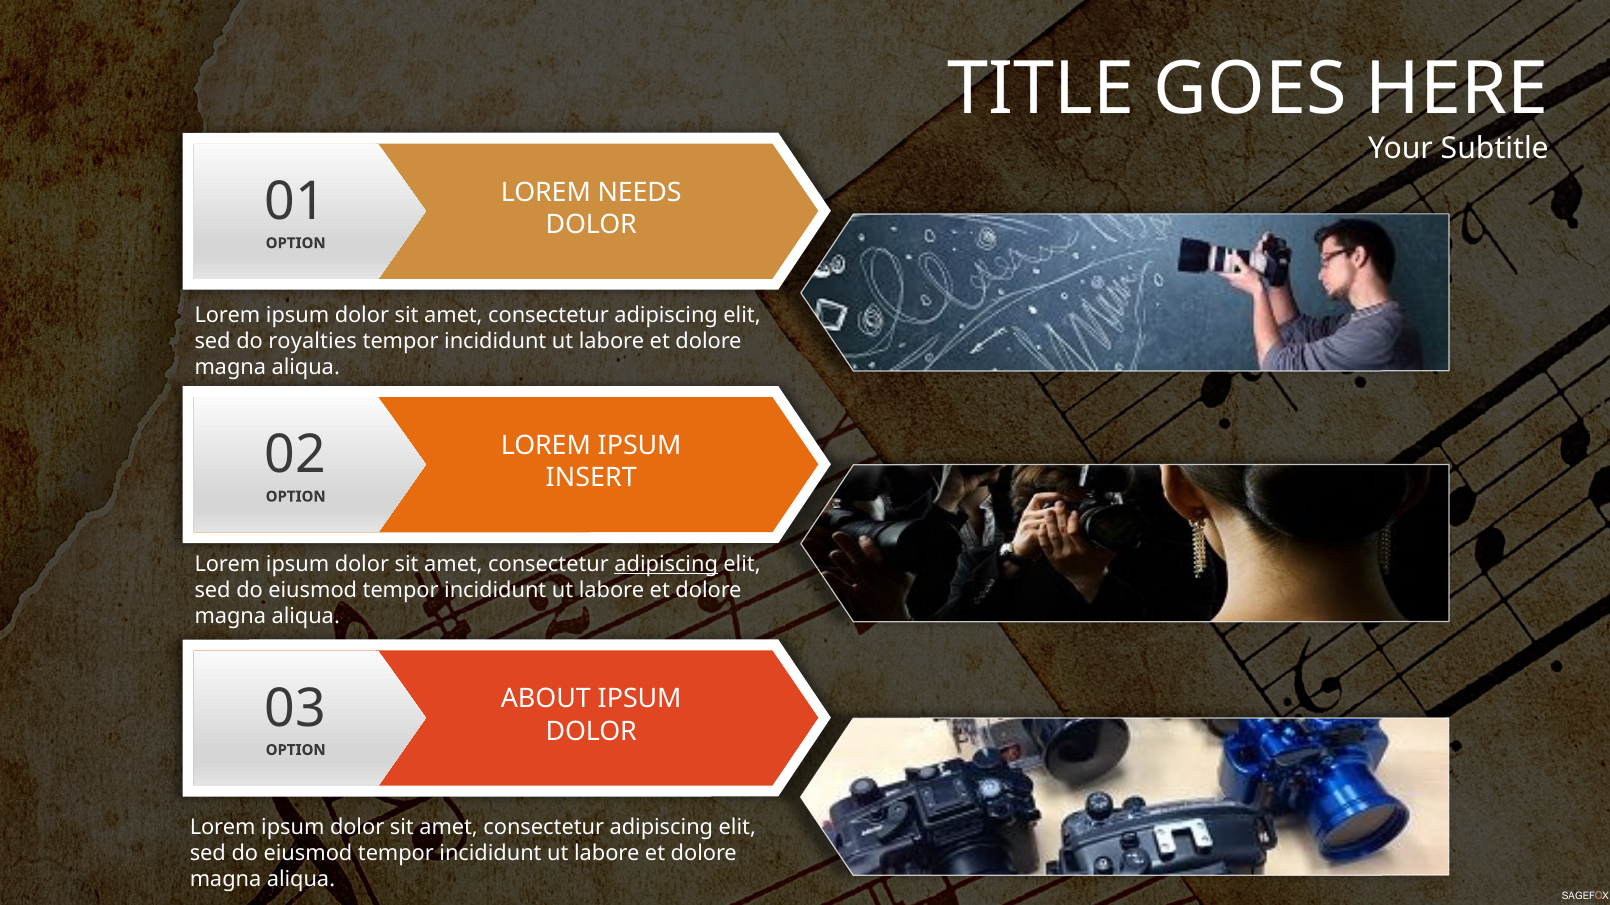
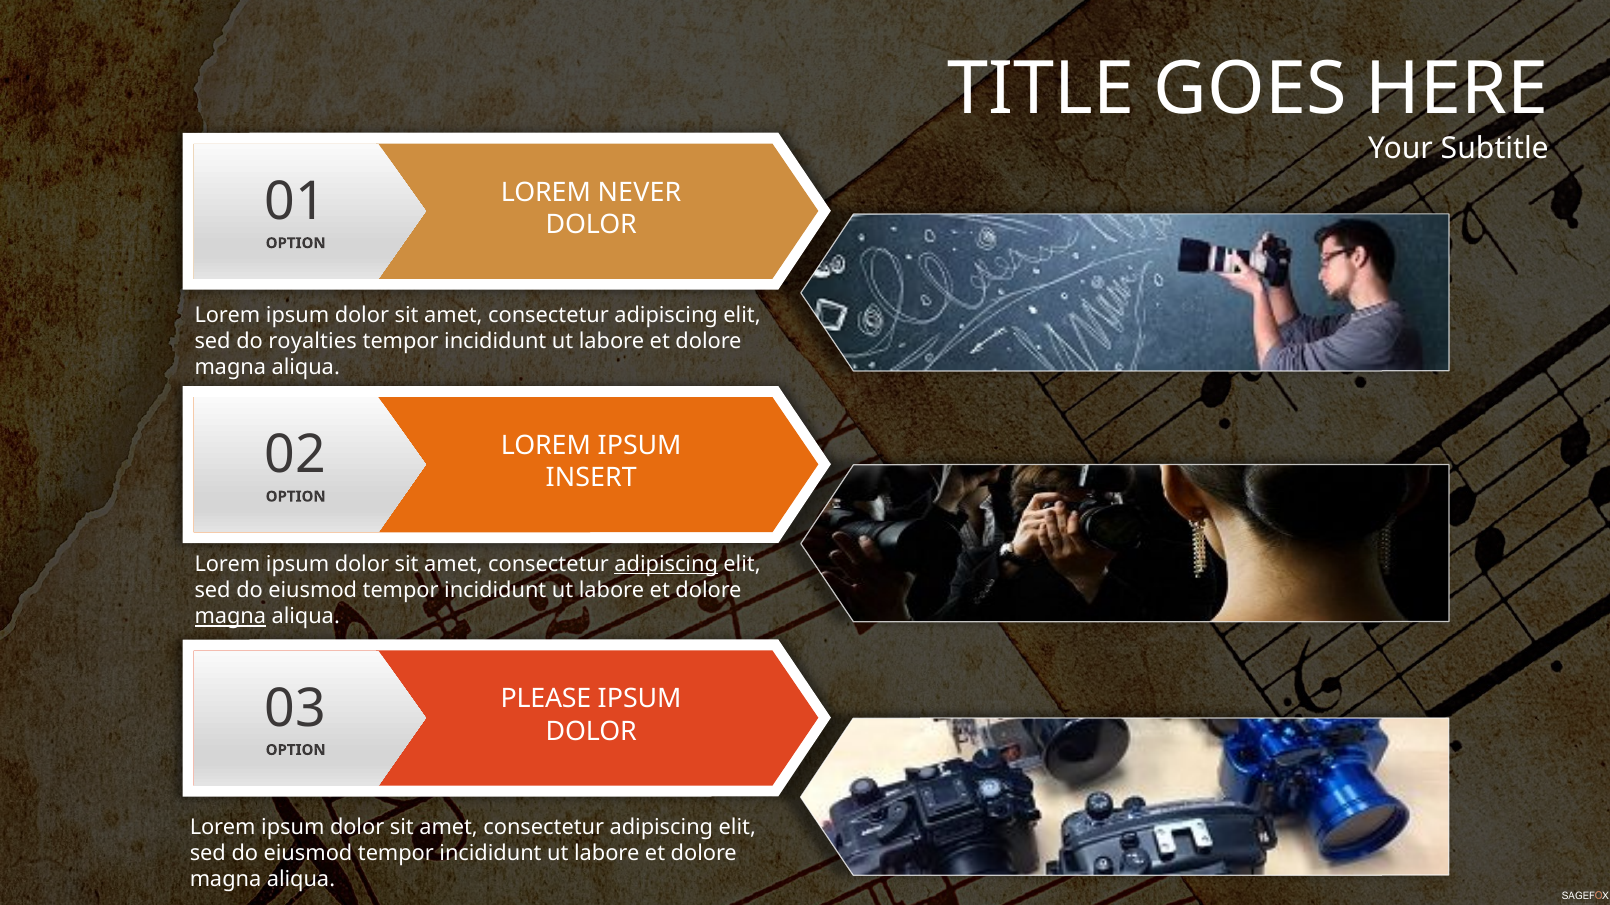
NEEDS: NEEDS -> NEVER (640, 192)
magna underline: none -> present (230, 617)
ABOUT: ABOUT -> PLEASE (546, 700)
